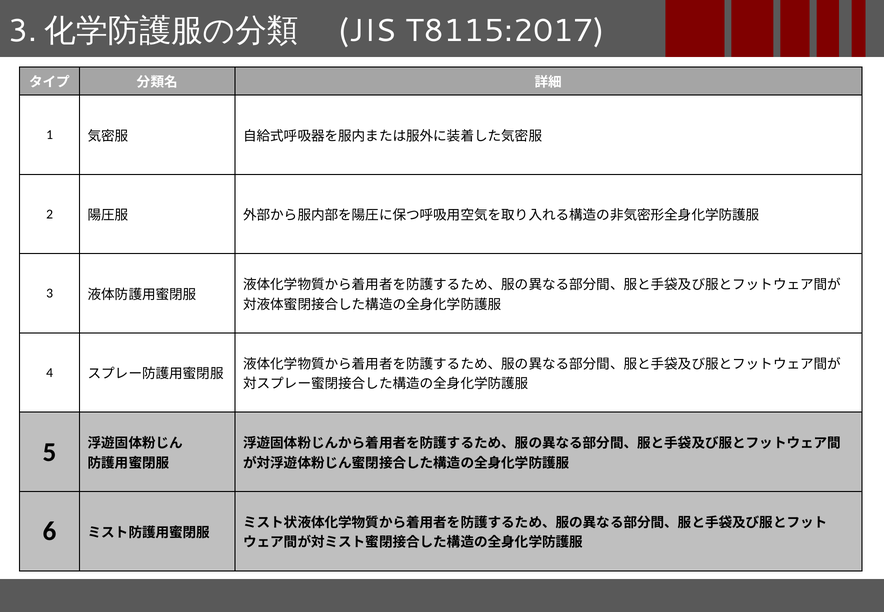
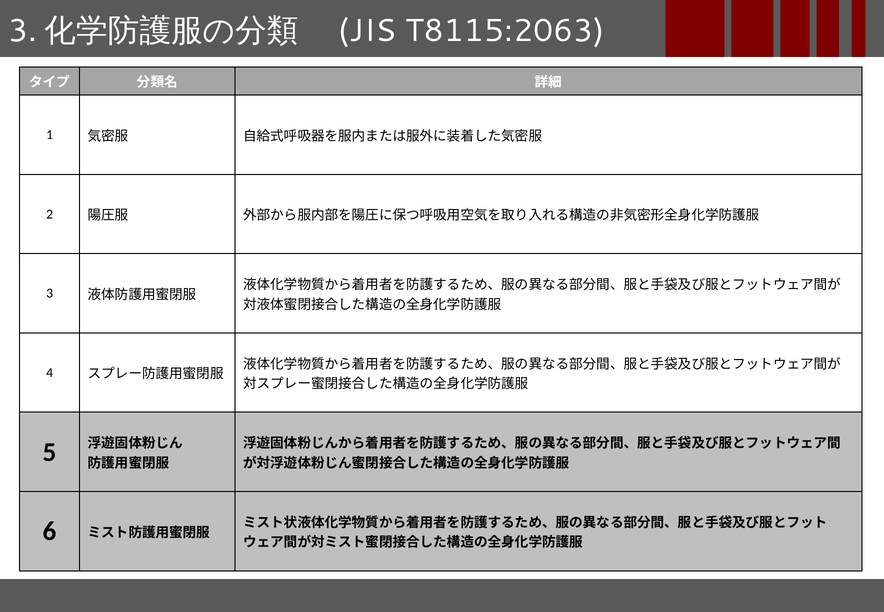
T8115:2017: T8115:2017 -> T8115:2063 (505, 31)
